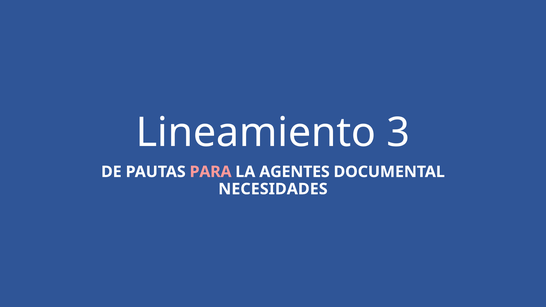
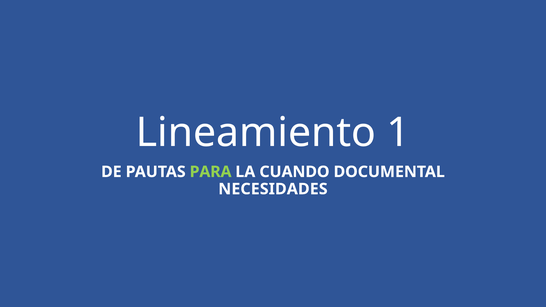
3: 3 -> 1 (398, 133)
PARA colour: pink -> light green (211, 172)
AGENTES: AGENTES -> CUANDO (294, 172)
